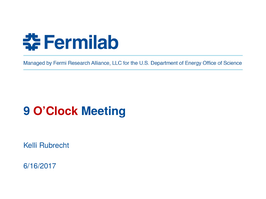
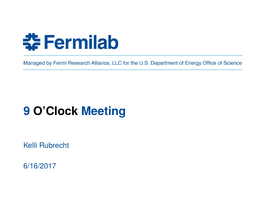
O’Clock colour: red -> black (56, 111)
